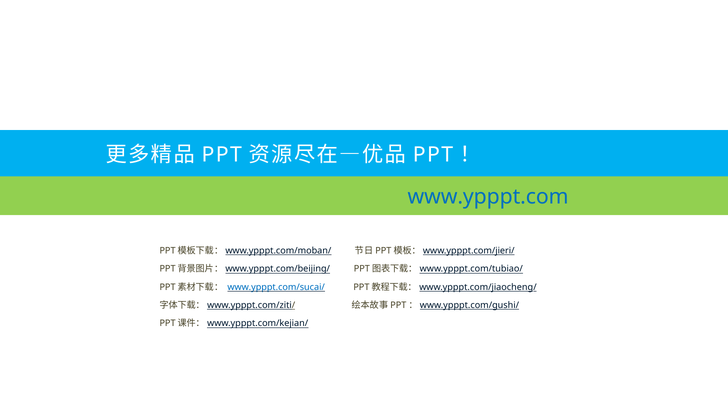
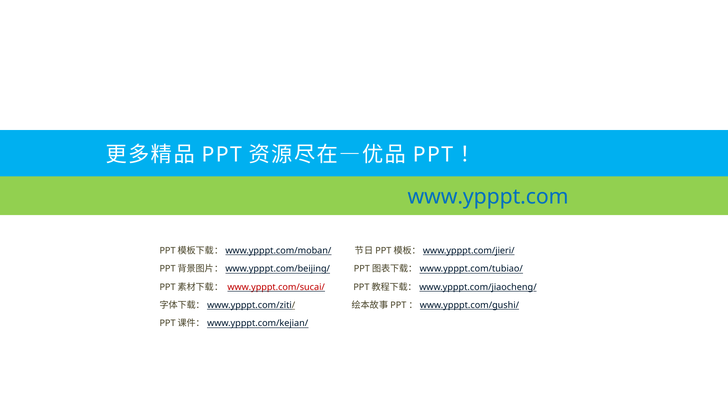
www.ypppt.com/sucai/ colour: blue -> red (276, 287)
